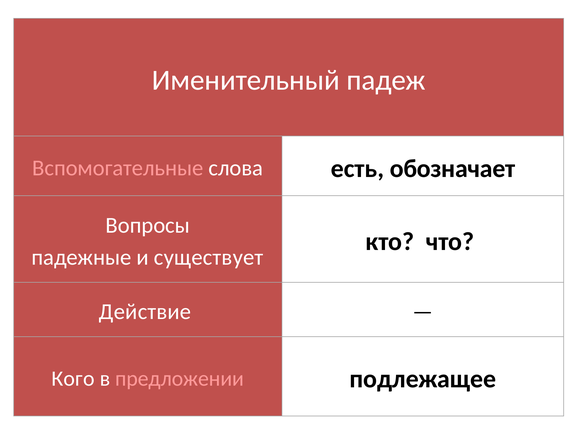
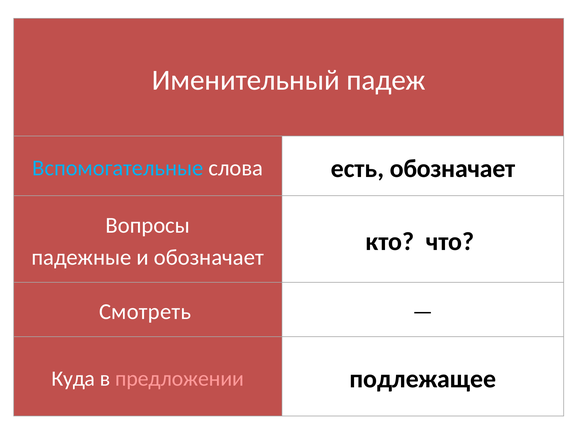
Вспомогательные colour: pink -> light blue (118, 168)
и существует: существует -> обозначает (209, 257)
Действие: Действие -> Смотреть (145, 311)
Кого: Кого -> Куда (73, 378)
